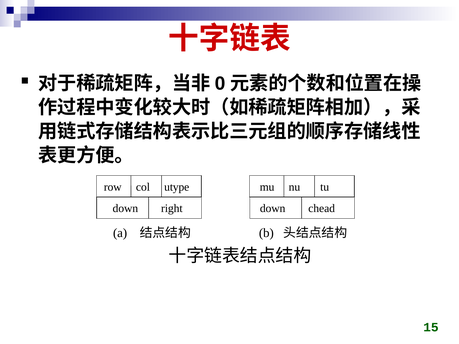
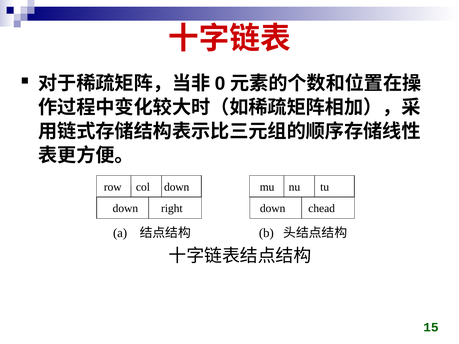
col utype: utype -> down (177, 187)
